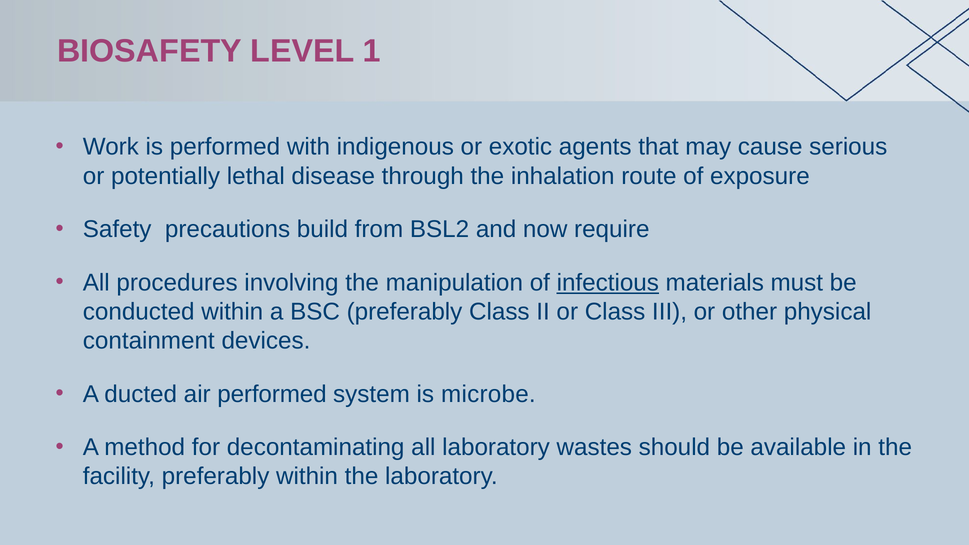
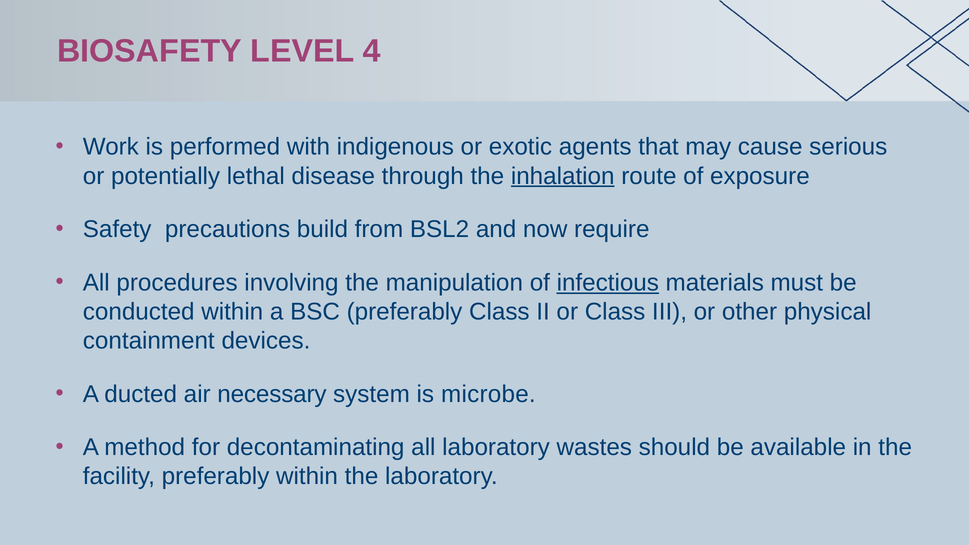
1: 1 -> 4 (372, 51)
inhalation underline: none -> present (563, 176)
air performed: performed -> necessary (272, 394)
